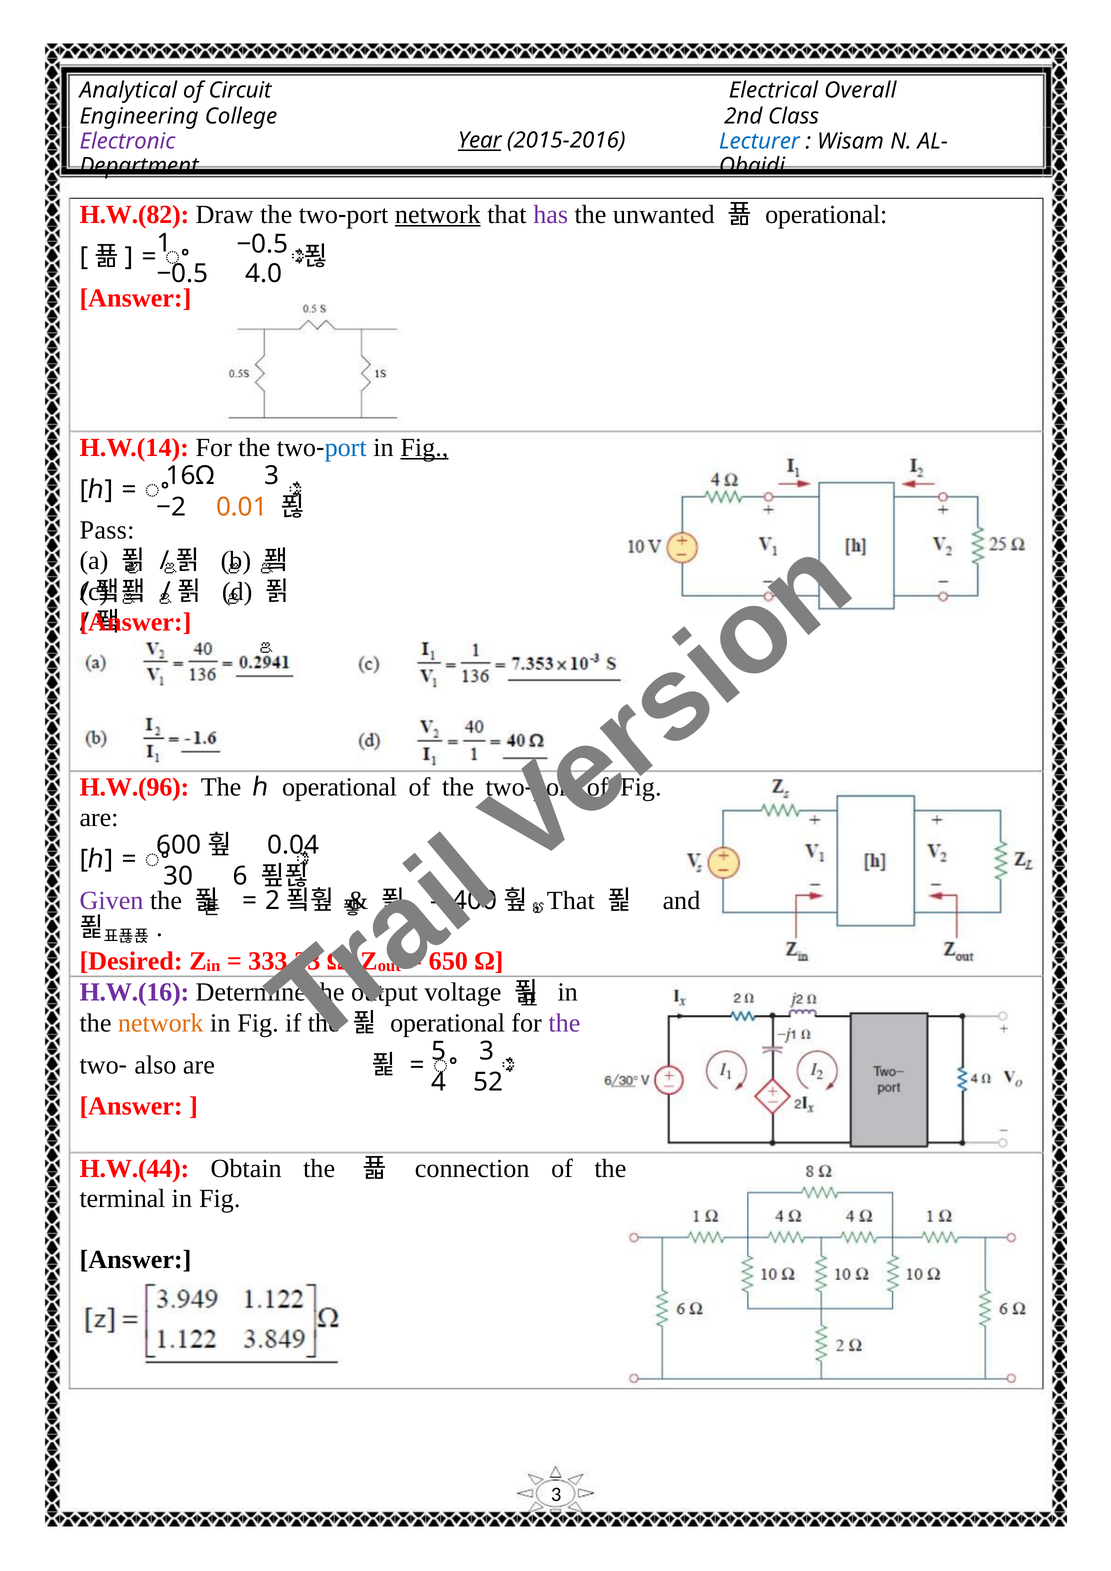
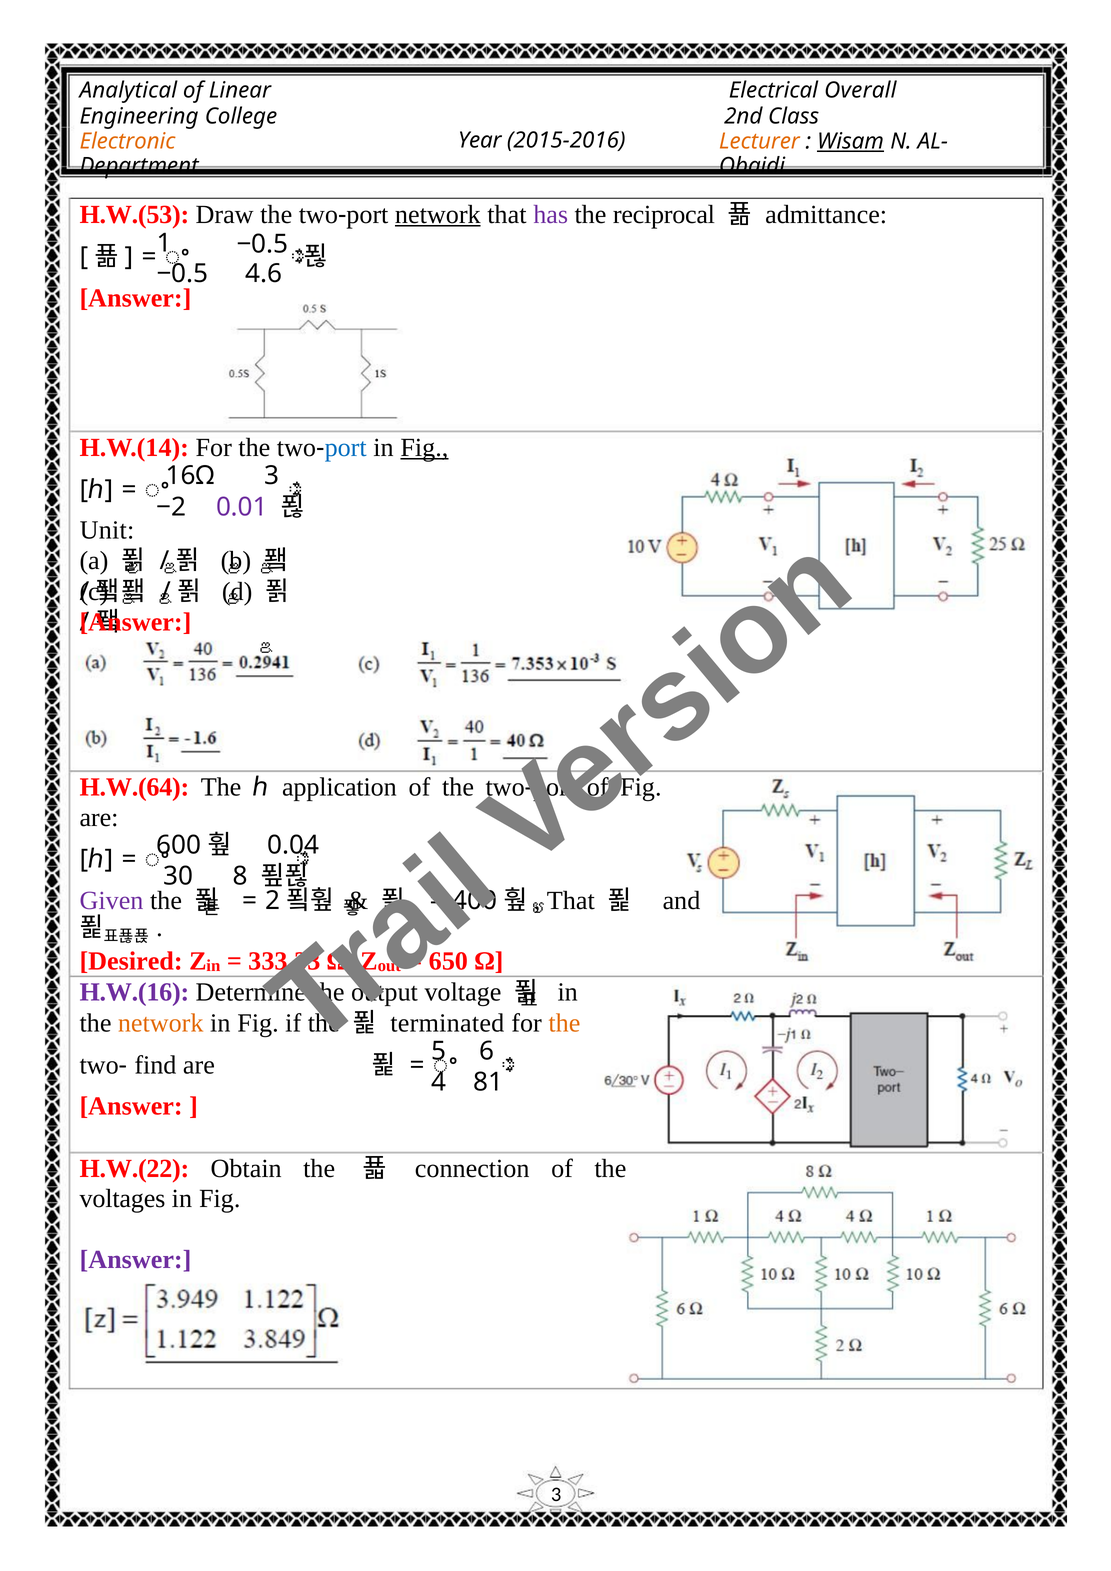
Circuit: Circuit -> Linear (240, 90)
Year underline: present -> none (480, 141)
Electronic colour: purple -> orange (127, 141)
Lecturer colour: blue -> orange (759, 141)
Wisam underline: none -> present (851, 141)
H.W.(82: H.W.(82 -> H.W.(53 (134, 214)
unwanted: unwanted -> reciprocal (664, 214)
operational: operational -> admittance (826, 214)
4.0: 4.0 -> 4.6 (264, 273)
0.01 colour: orange -> purple (242, 507)
Pass: Pass -> Unit (107, 530)
H.W.(96: H.W.(96 -> H.W.(64 (134, 787)
ℎ operational: operational -> application (339, 787)
6: 6 -> 8 (240, 876)
operational: operational -> terminated (447, 1023)
the colour: purple -> orange (564, 1023)
3: 3 -> 6 (487, 1051)
also: also -> find (155, 1064)
52: 52 -> 81 (488, 1082)
H.W.(44: H.W.(44 -> H.W.(22 (134, 1168)
terminal: terminal -> voltages (122, 1198)
Answer colour: black -> purple (135, 1259)
